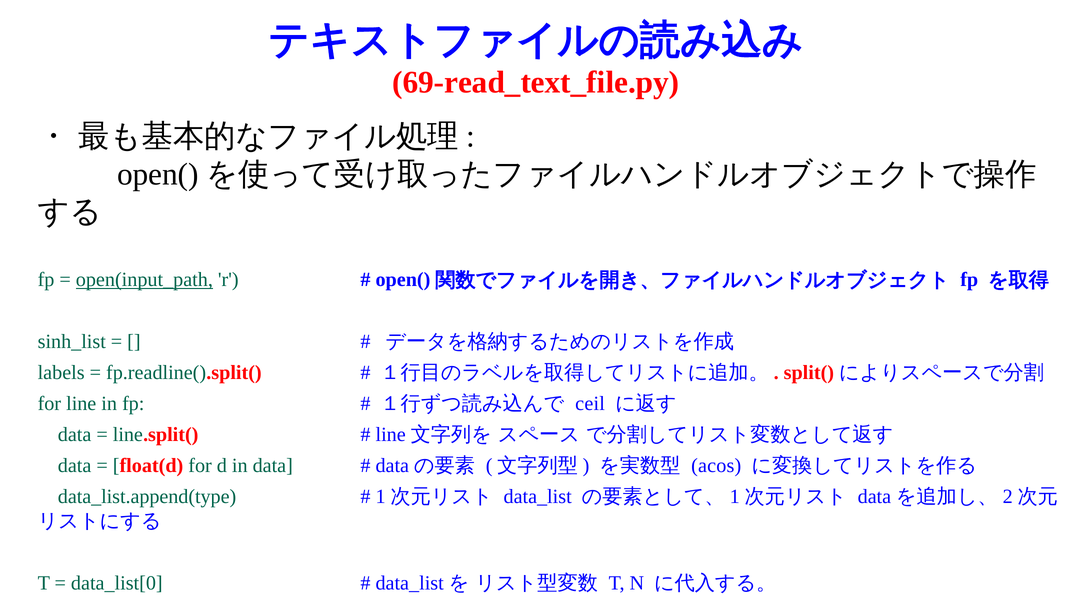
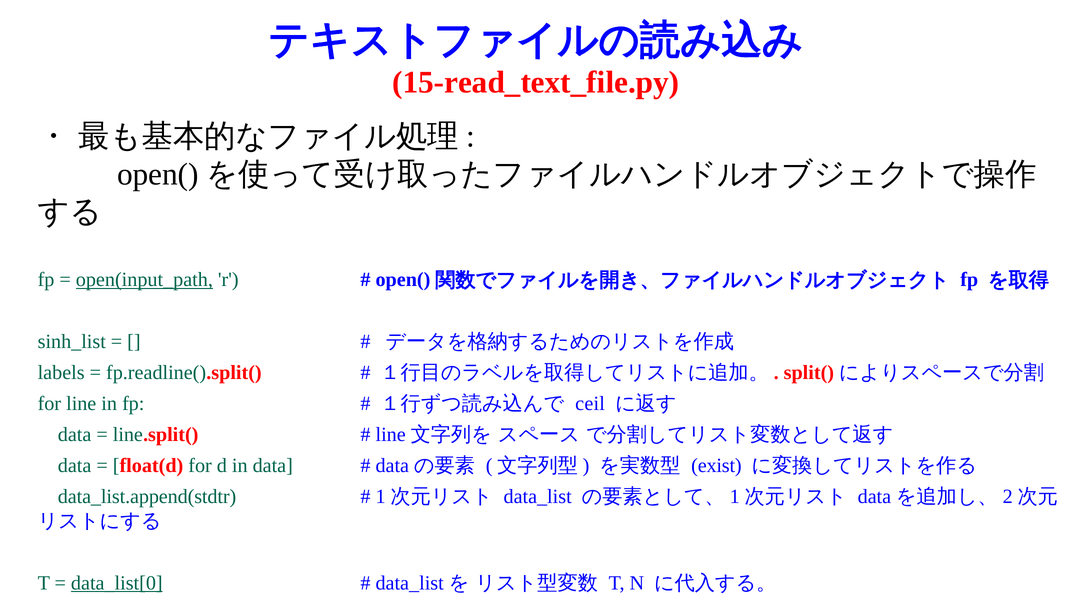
69-read_text_file.py: 69-read_text_file.py -> 15-read_text_file.py (536, 82)
acos: acos -> exist (716, 465)
data_list.append(type: data_list.append(type -> data_list.append(stdtr (147, 496)
data_list[0 underline: none -> present (117, 582)
